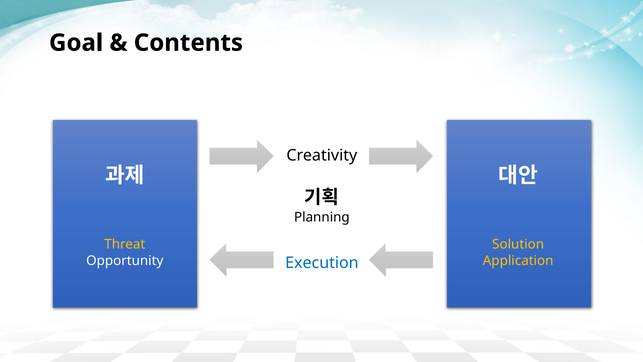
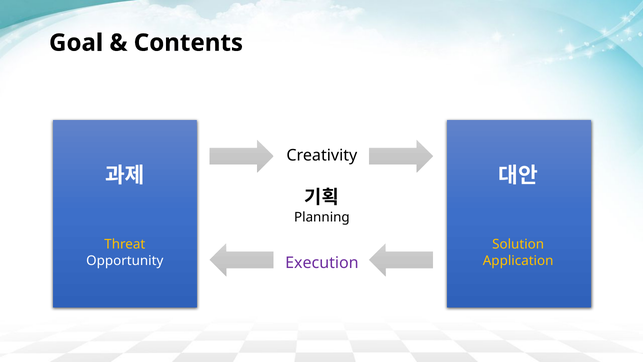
Execution colour: blue -> purple (322, 263)
